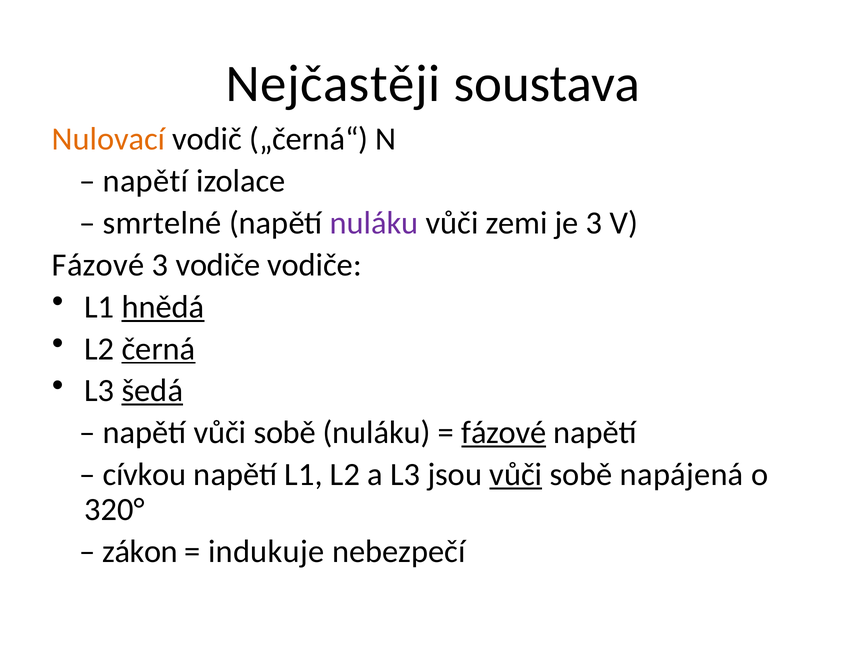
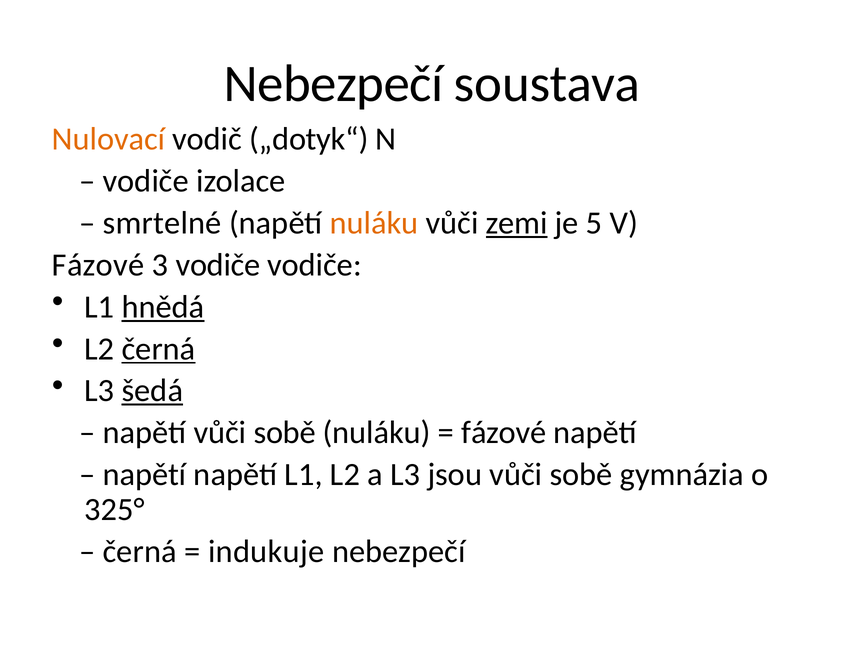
Nejčastěji: Nejčastěji -> Nebezpečí (333, 84)
„černá“: „černá“ -> „dotyk“ (309, 139)
napětí: napětí -> vodiče (146, 181)
nuláku colour: purple -> orange (374, 223)
zemi underline: none -> present (517, 223)
je 3: 3 -> 5 (594, 223)
fázové underline: present -> none (504, 433)
cívkou: cívkou -> napětí (144, 475)
vůči underline: present -> none (516, 475)
napájená: napájená -> gymnázia (682, 475)
320°: 320° -> 325° (114, 510)
zákon: zákon -> černá (140, 552)
